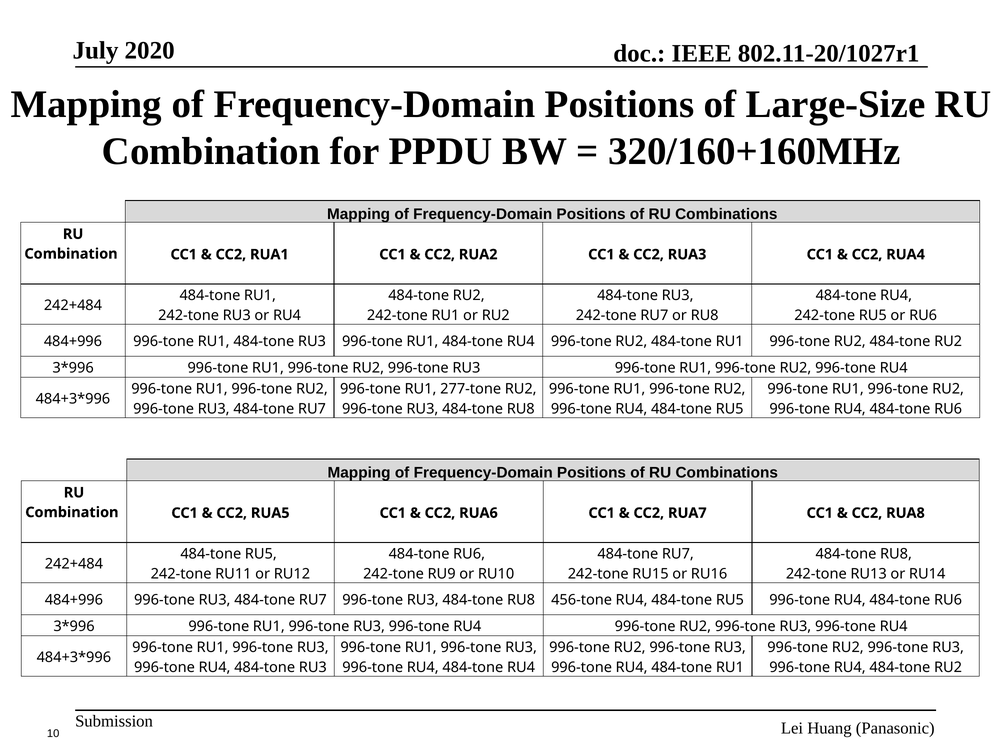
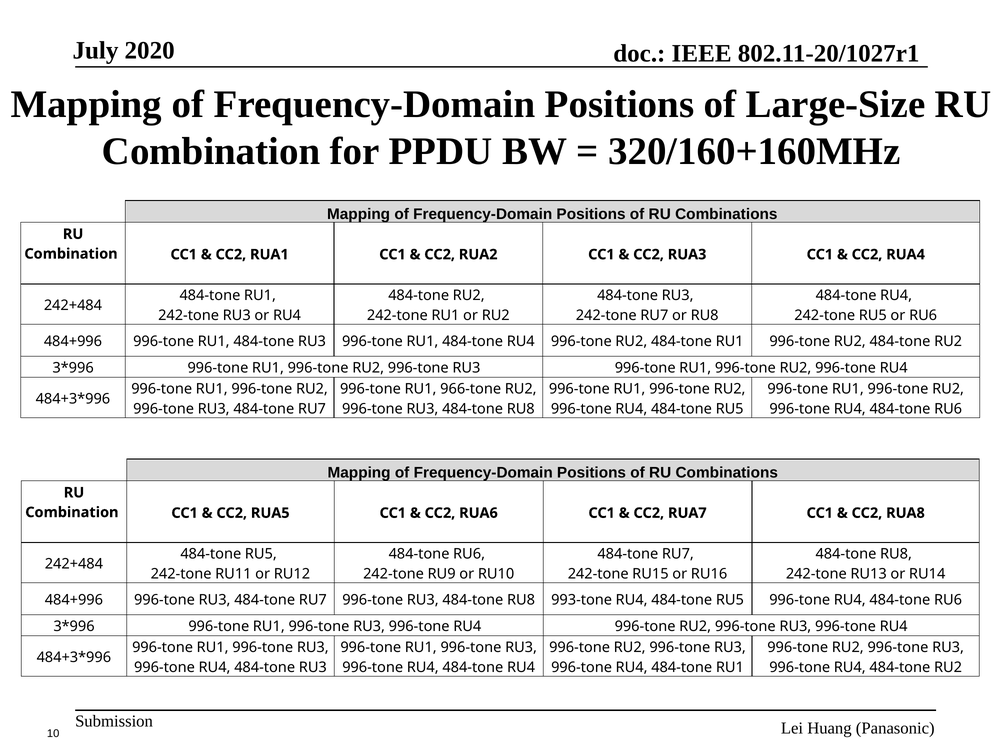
277-tone: 277-tone -> 966-tone (471, 389)
456-tone: 456-tone -> 993-tone (582, 600)
